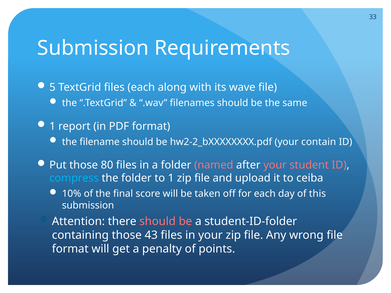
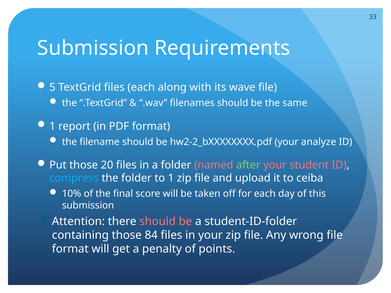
contain: contain -> analyze (319, 142)
80: 80 -> 20 (107, 165)
after colour: white -> light green (248, 165)
43: 43 -> 84 (151, 235)
